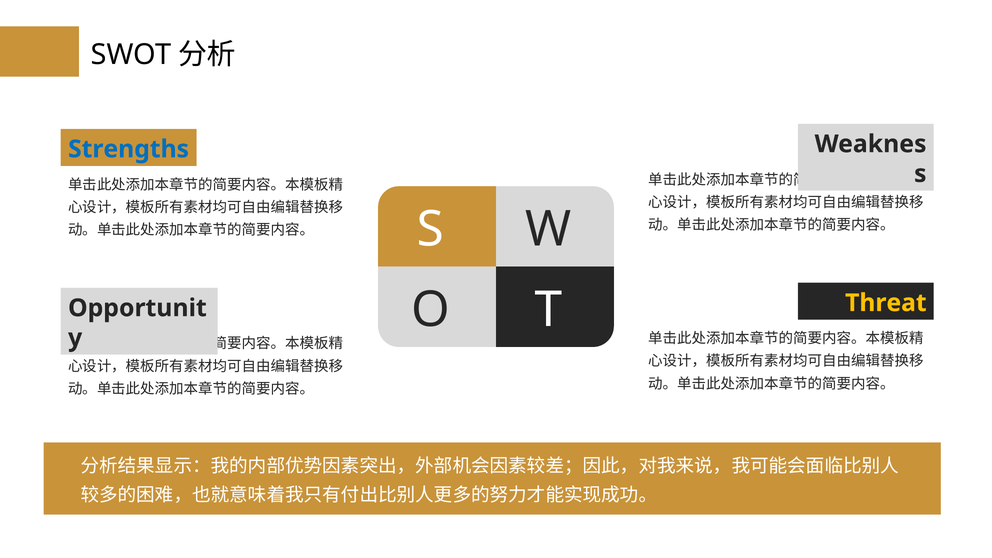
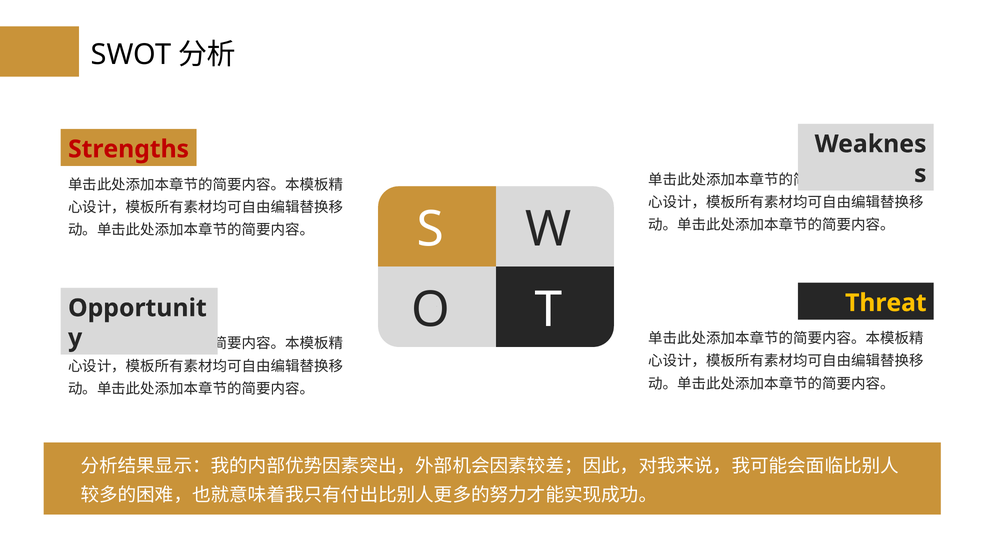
Strengths colour: blue -> red (129, 149)
